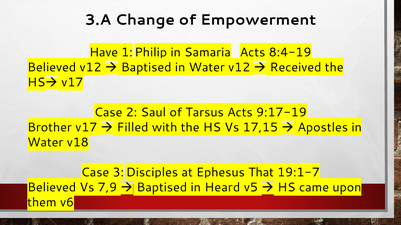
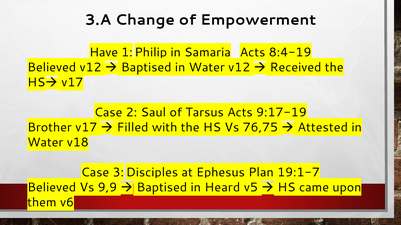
17,15: 17,15 -> 76,75 (260, 128)
Apostles: Apostles -> Attested (323, 128)
That: That -> Plan (261, 173)
7,9: 7,9 -> 9,9 (107, 188)
